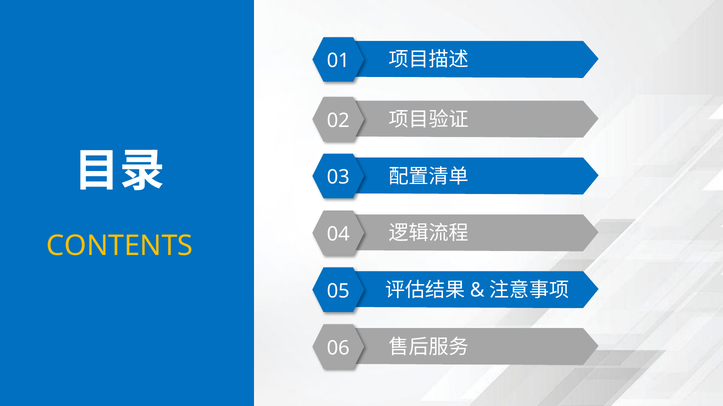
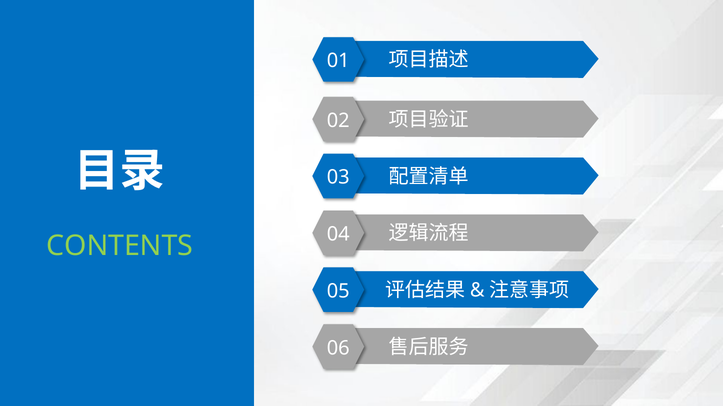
CONTENTS colour: yellow -> light green (120, 246)
